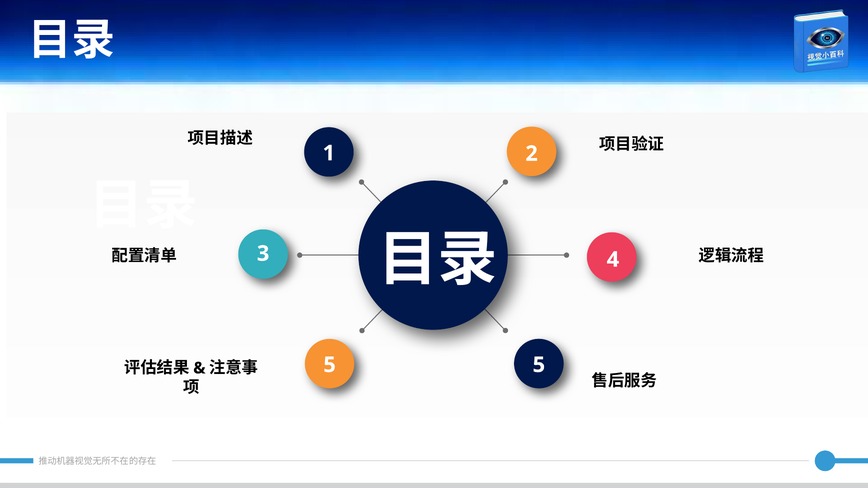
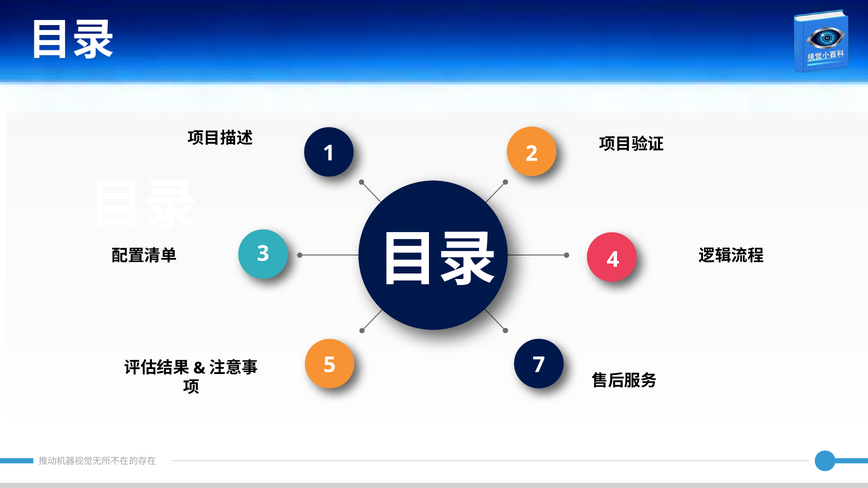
5 5: 5 -> 7 (539, 365)
